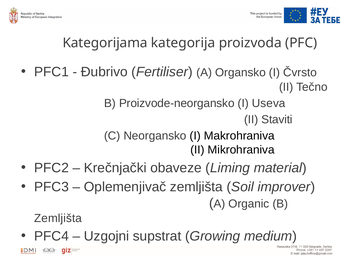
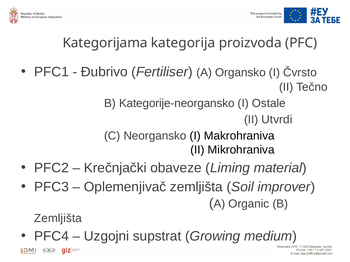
Proizvode-neorgansko: Proizvode-neorgansko -> Kategorije-neorgansko (177, 103)
Useva: Useva -> Ostale (269, 103)
Staviti: Staviti -> Utvrdi (277, 120)
